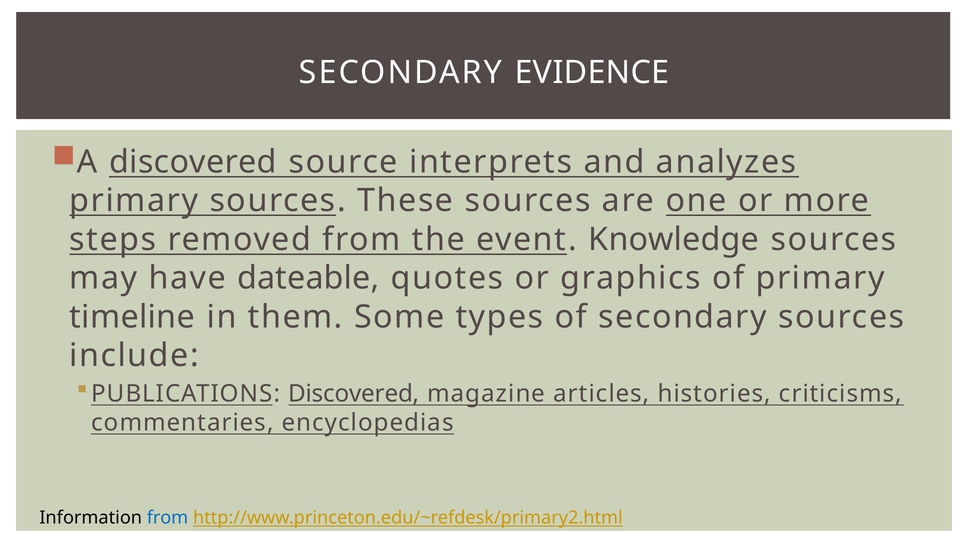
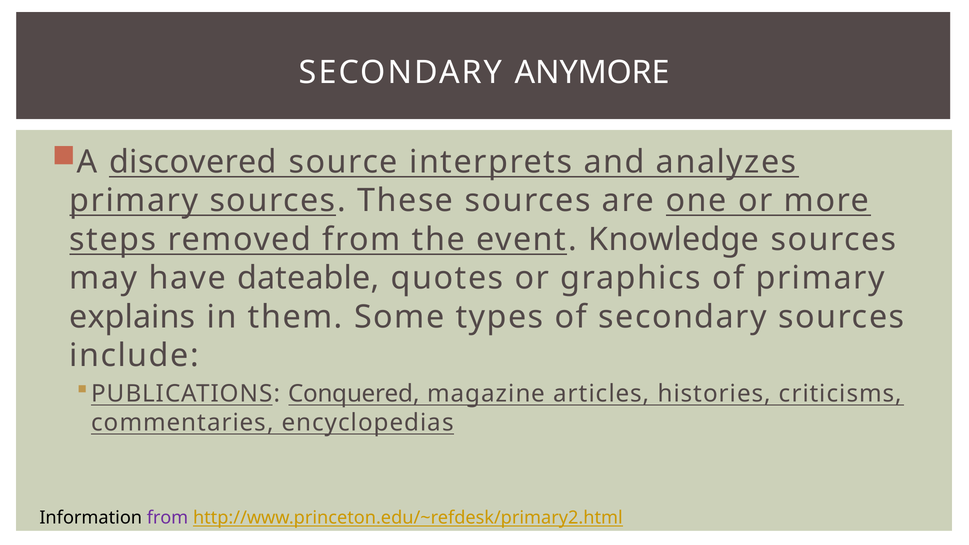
EVIDENCE: EVIDENCE -> ANYMORE (592, 72)
timeline: timeline -> explains (132, 317)
PUBLICATIONS Discovered: Discovered -> Conquered (354, 394)
from colour: blue -> purple (167, 518)
